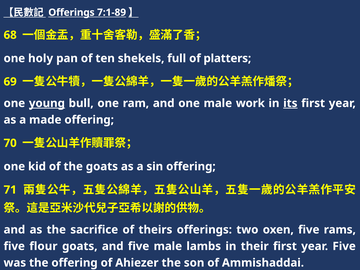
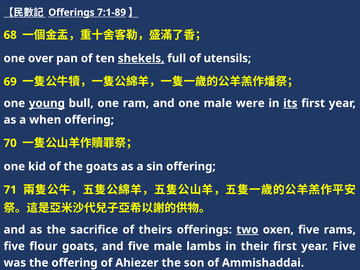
holy: holy -> over (41, 58)
shekels underline: none -> present (141, 58)
platters: platters -> utensils (227, 58)
work: work -> were (250, 103)
made: made -> when (45, 120)
two underline: none -> present (247, 230)
